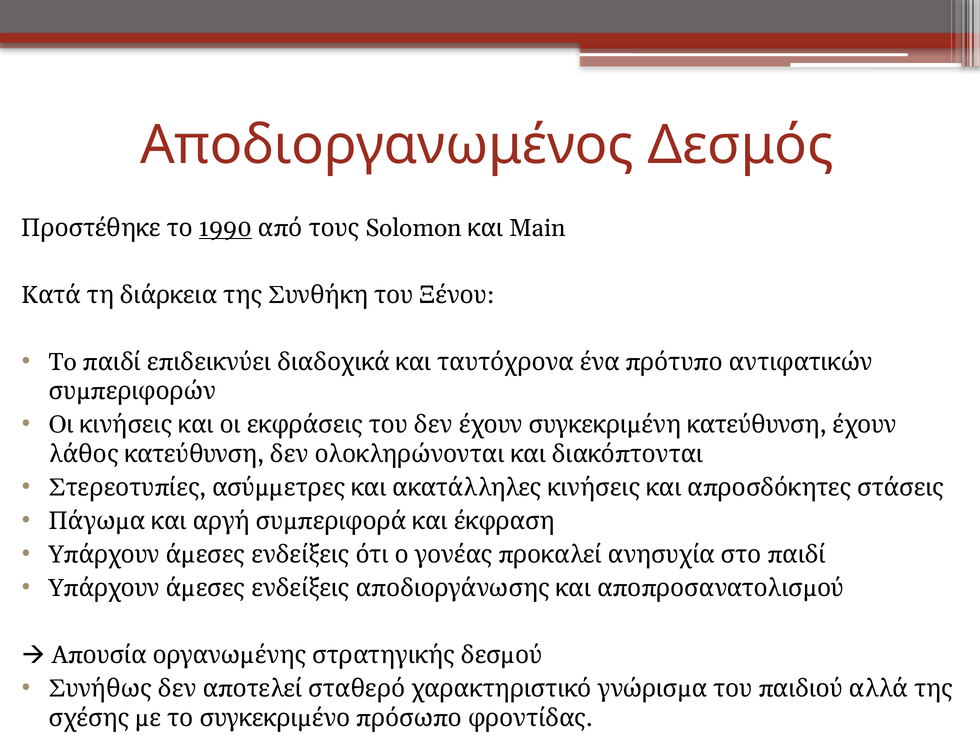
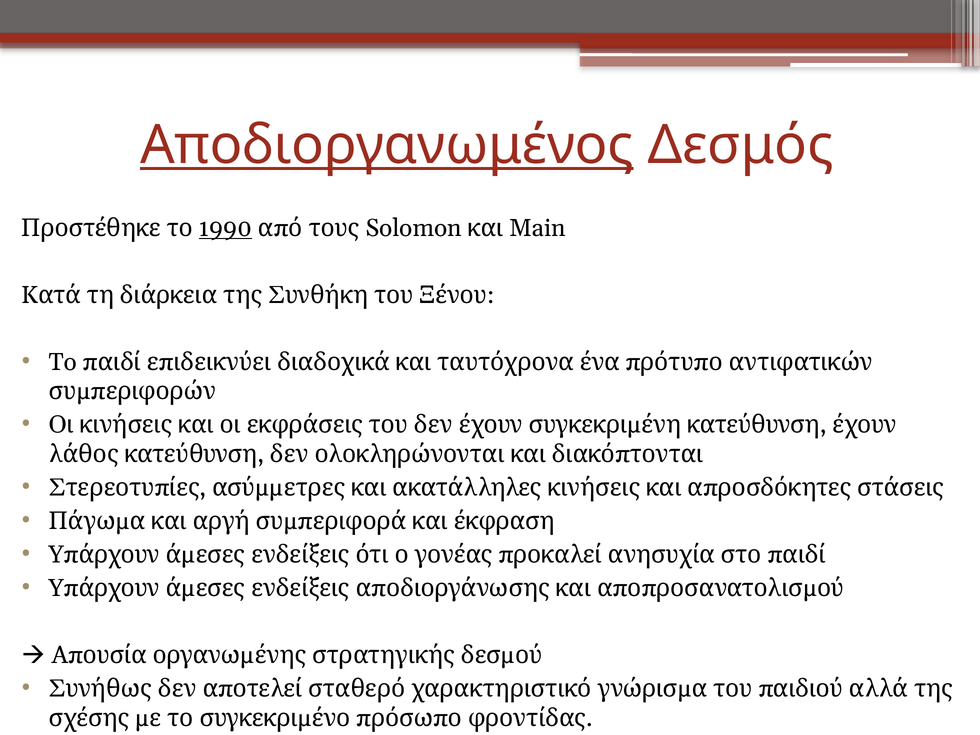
Αποδιοργανωμένος underline: none -> present (387, 145)
